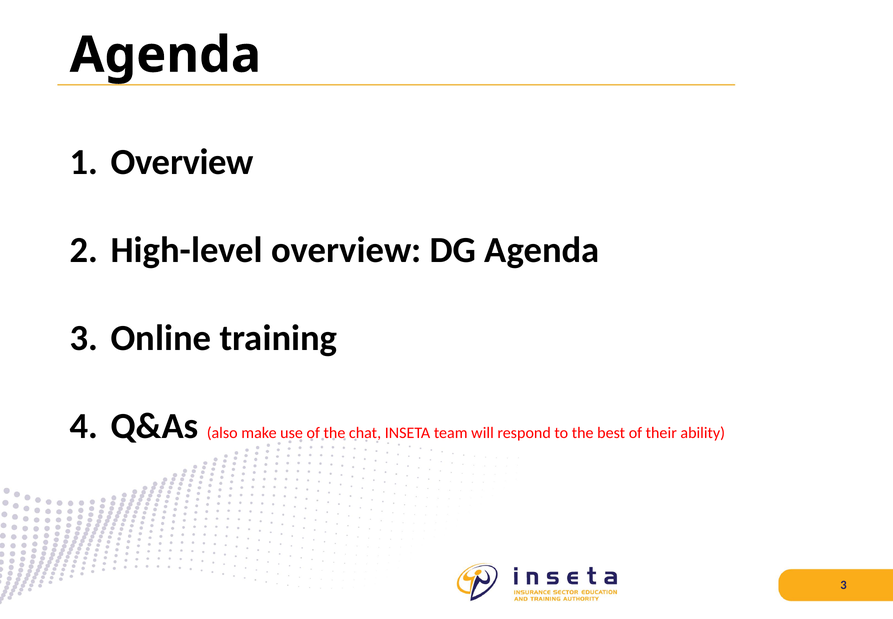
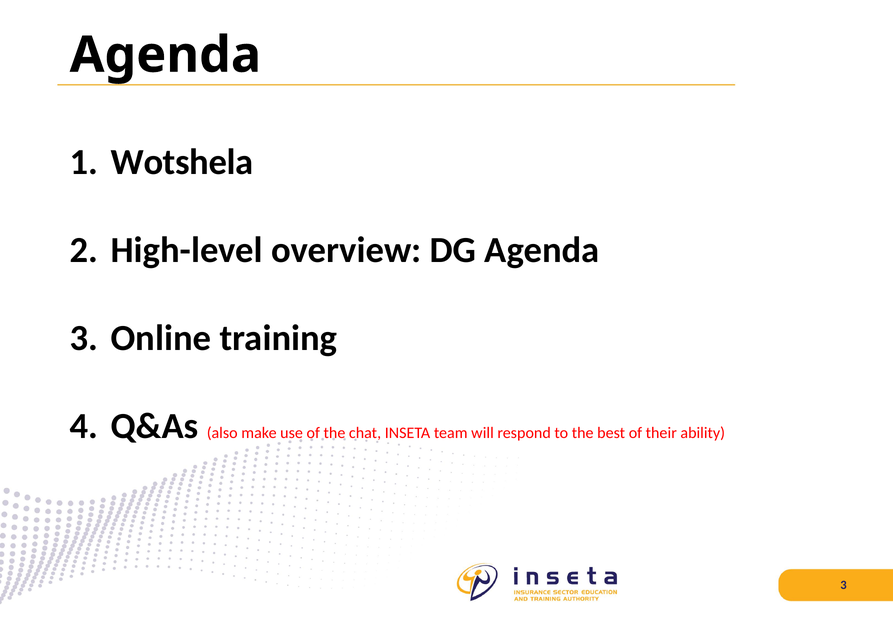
Overview: Overview -> Wotshela (182, 162)
